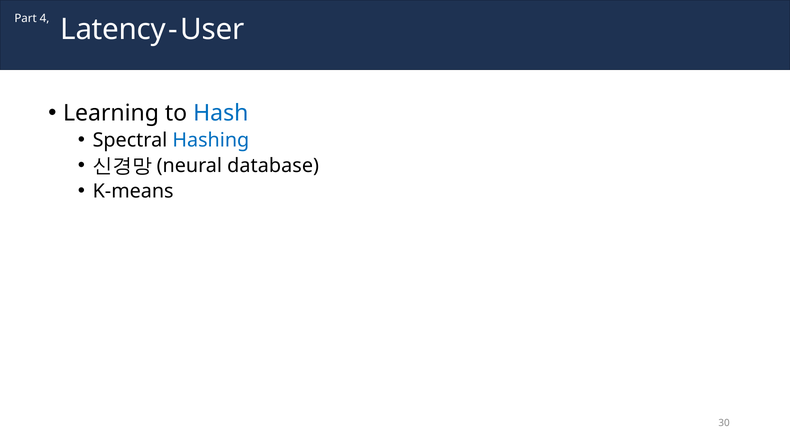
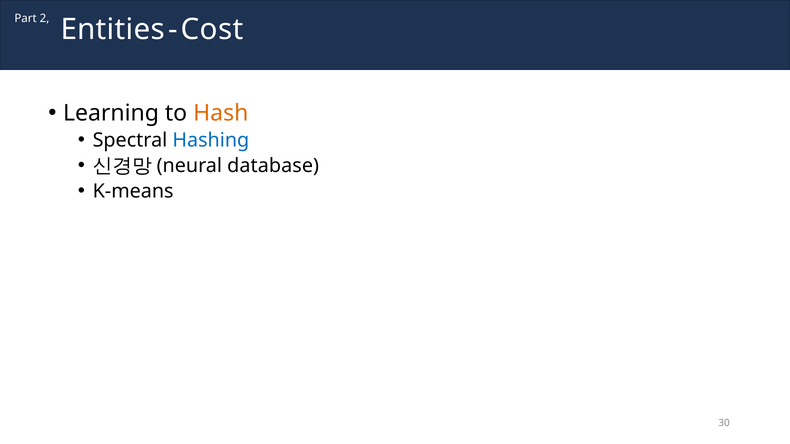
4: 4 -> 2 (45, 18)
Latency: Latency -> Entities (113, 29)
User: User -> Cost (212, 29)
Hash colour: blue -> orange (221, 113)
